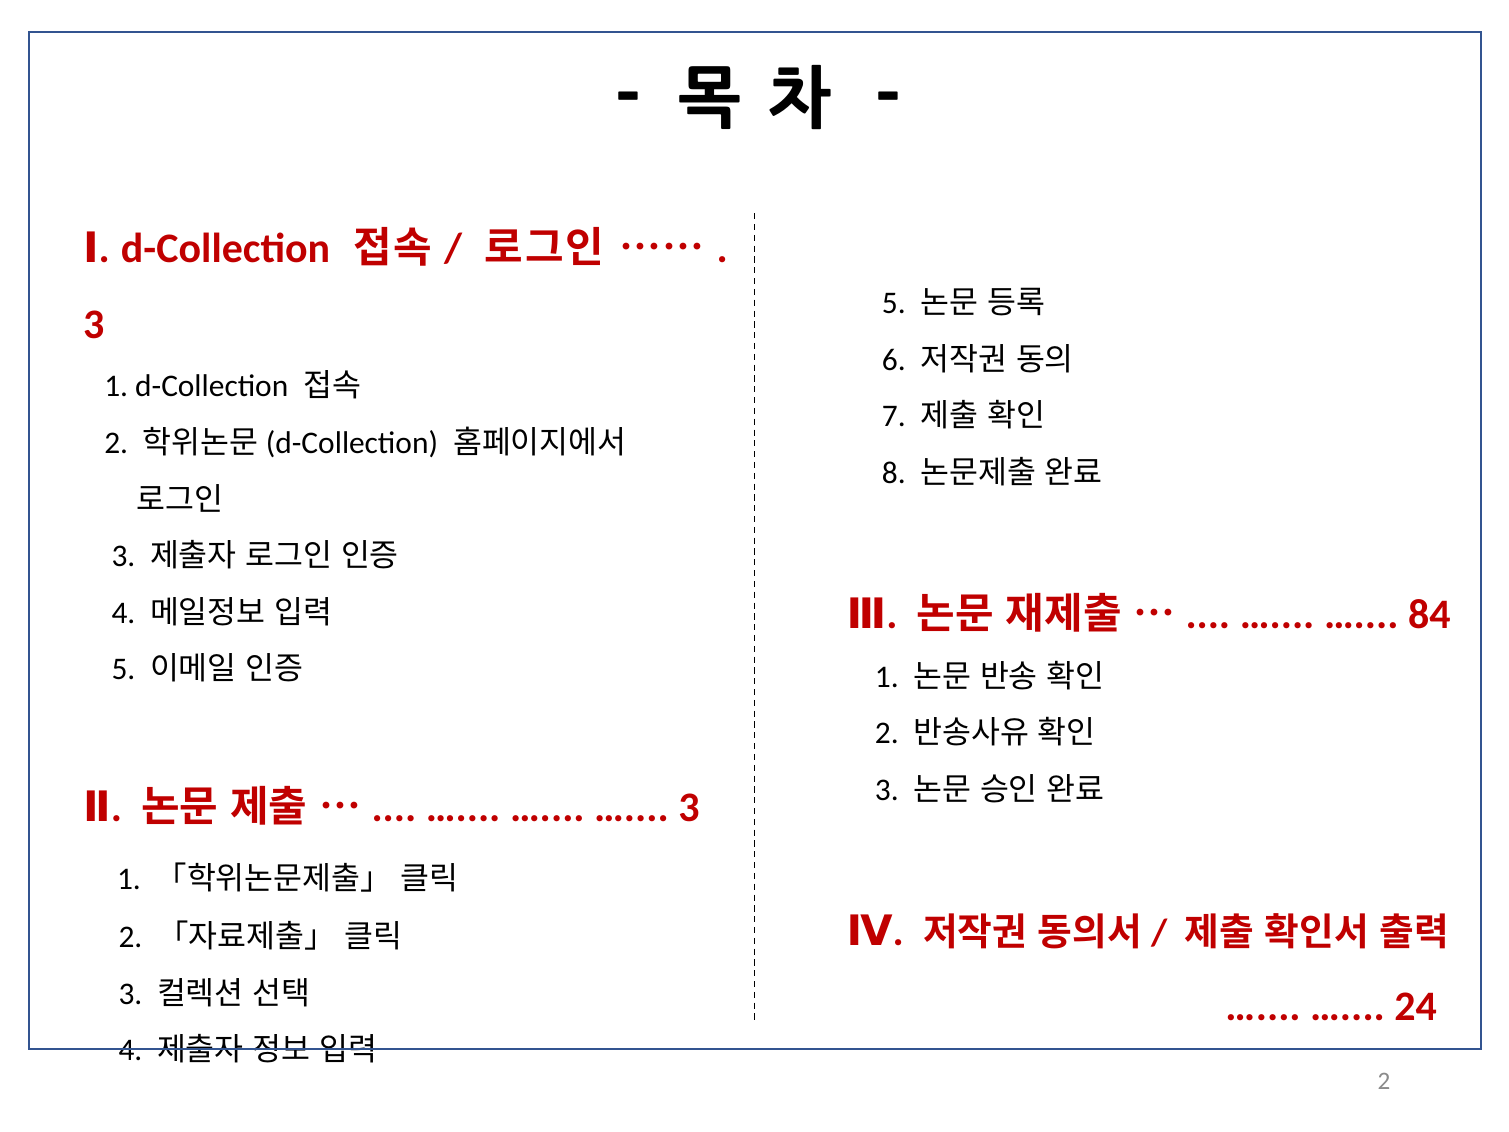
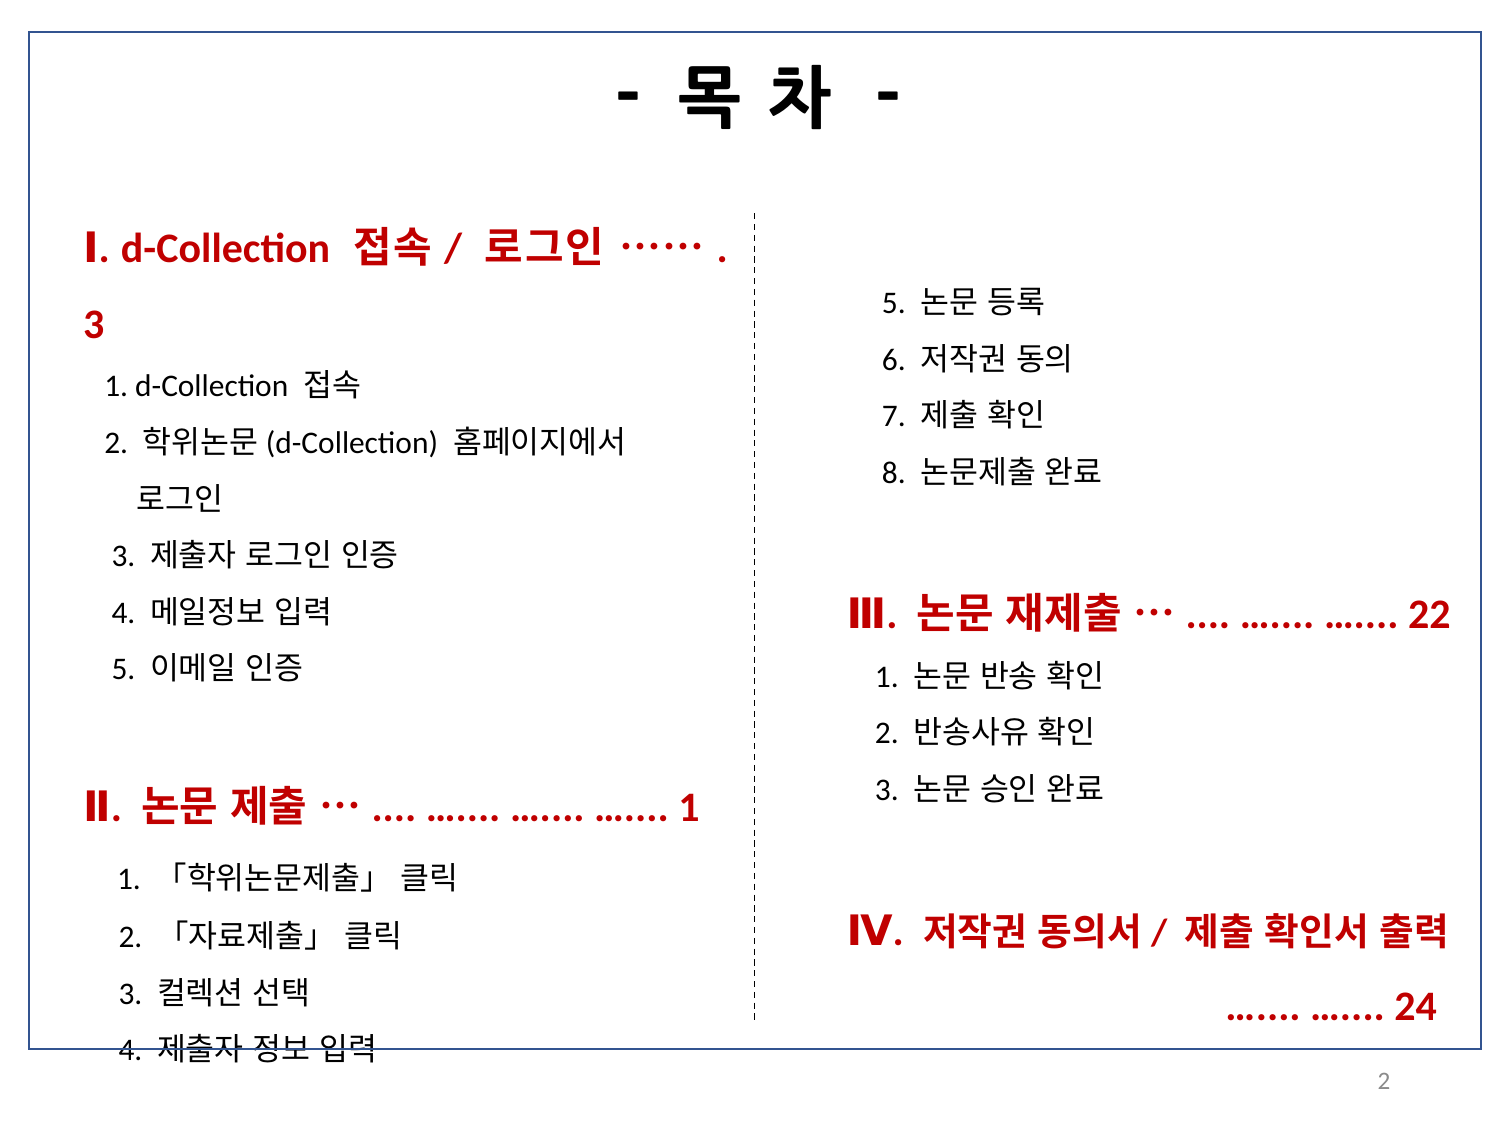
84: 84 -> 22 (1429, 614)
3: 3 -> 1 (689, 807)
